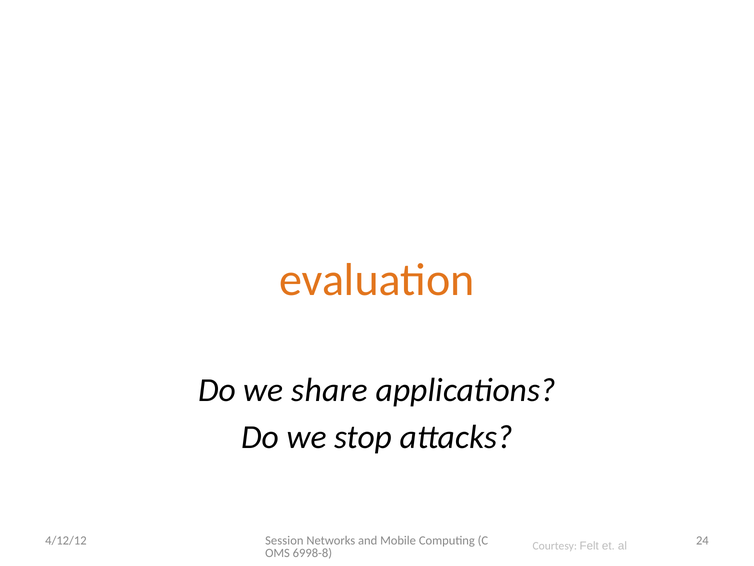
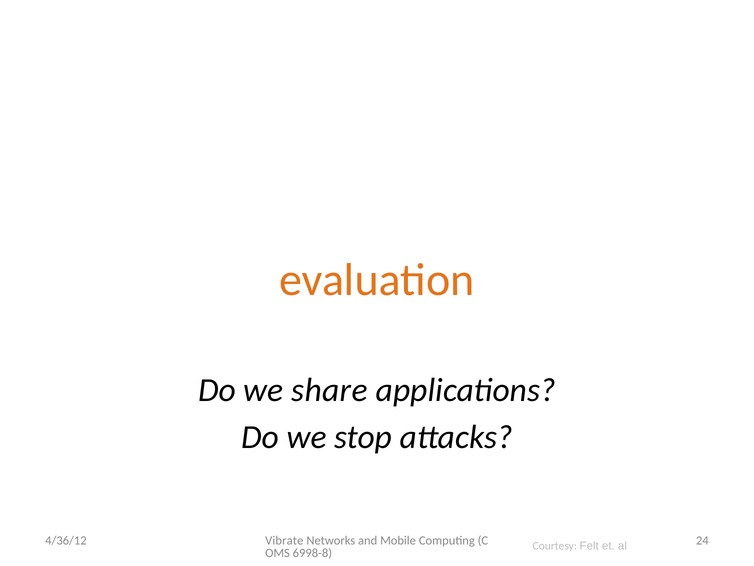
Session: Session -> Vibrate (284, 540)
4/12/12: 4/12/12 -> 4/36/12 (66, 540)
